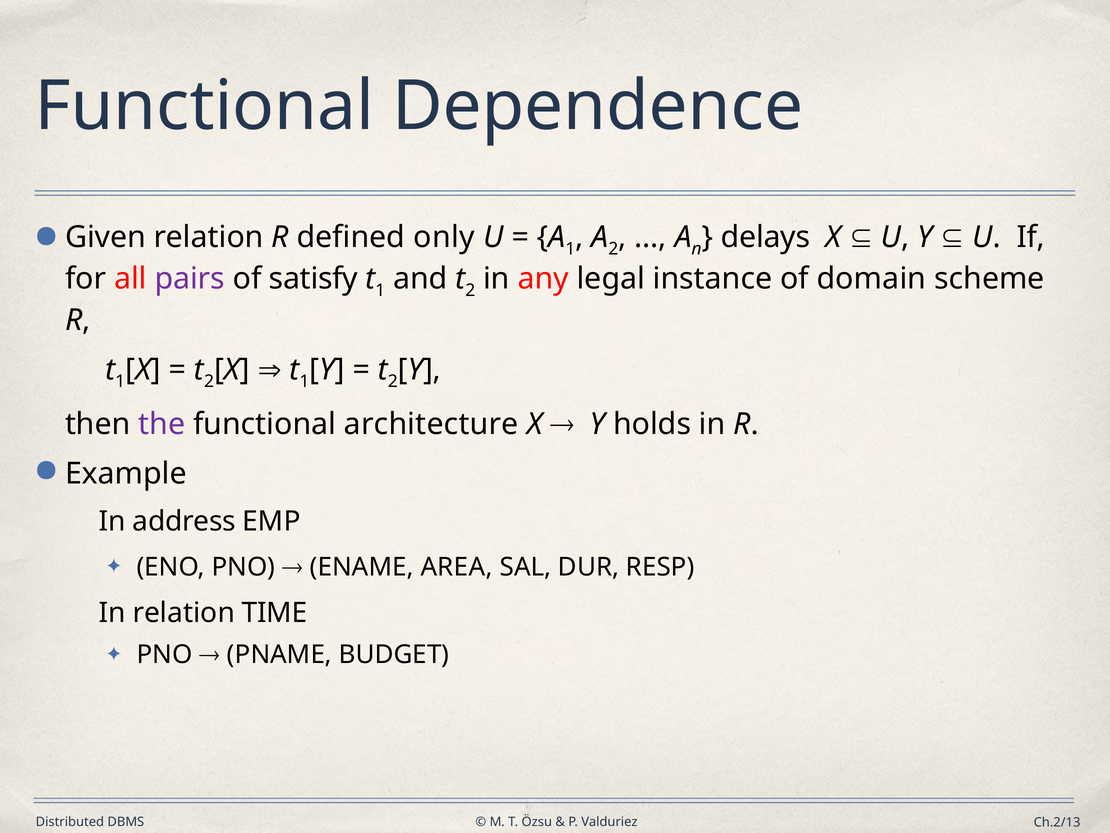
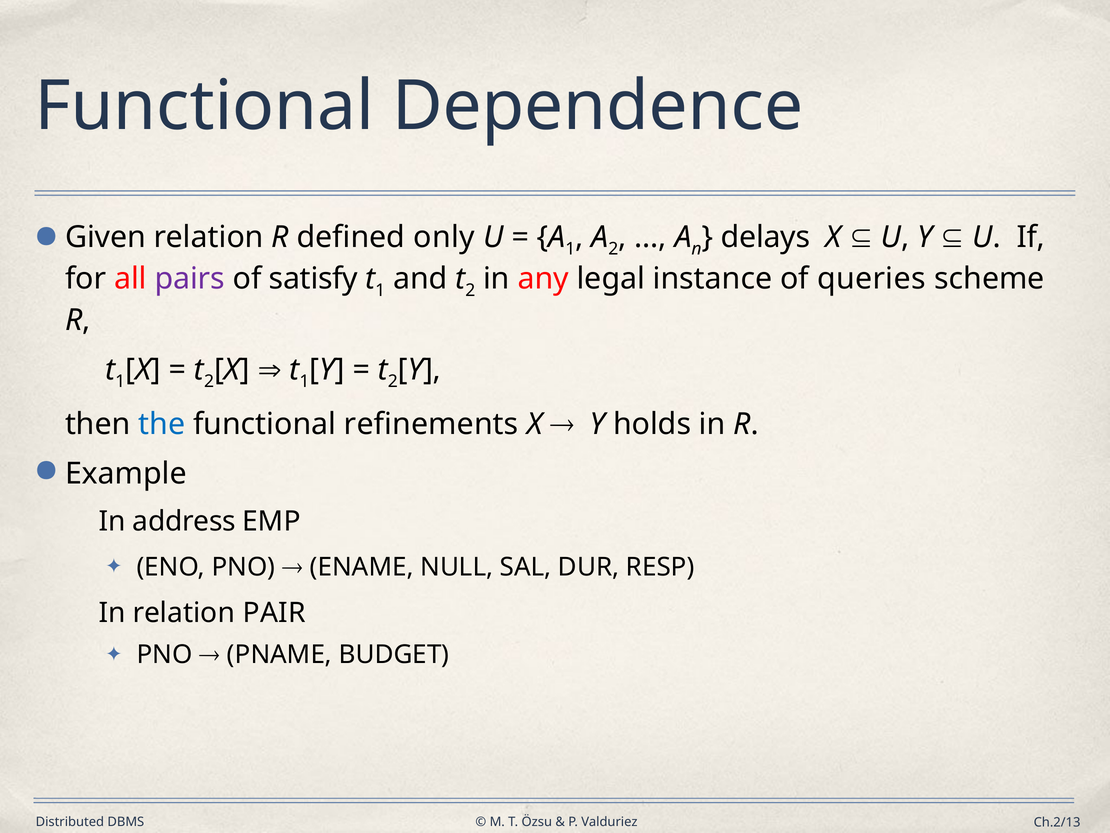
domain: domain -> queries (871, 279)
the colour: purple -> blue (162, 424)
architecture: architecture -> refinements (431, 424)
AREA: AREA -> NULL (457, 567)
TIME: TIME -> PAIR (274, 612)
